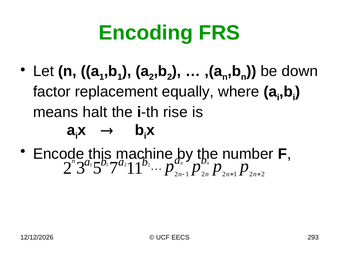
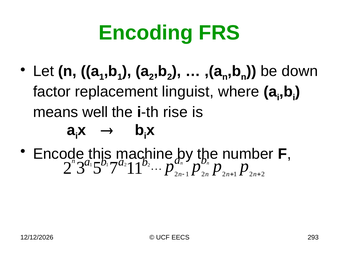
equally: equally -> linguist (188, 92)
halt: halt -> well (95, 112)
